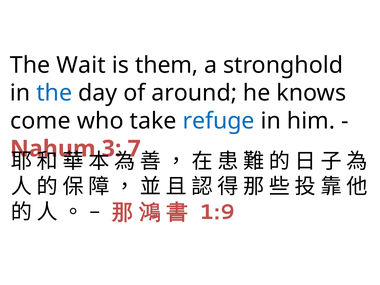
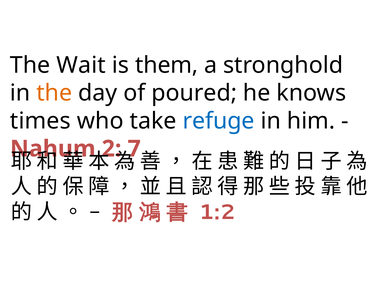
the colour: blue -> orange (54, 93)
around: around -> poured (194, 93)
come: come -> times (40, 121)
3: 3 -> 2 (112, 149)
1:9: 1:9 -> 1:2 (217, 212)
